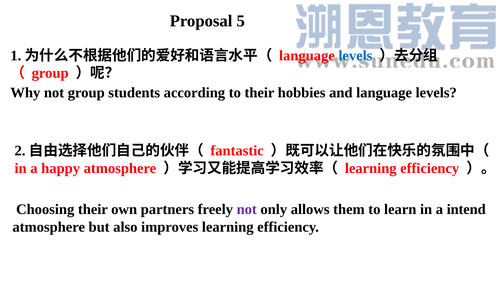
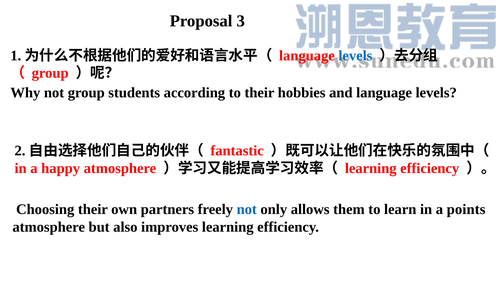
5: 5 -> 3 (241, 21)
not colour: purple -> blue (247, 210)
intend: intend -> points (466, 210)
